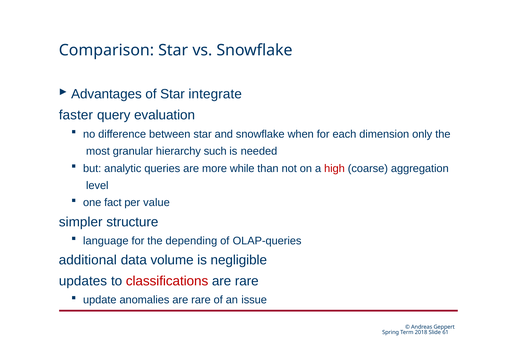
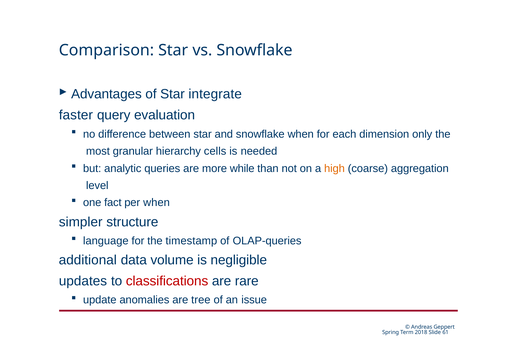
such: such -> cells (215, 151)
high colour: red -> orange (334, 168)
per value: value -> when (157, 203)
depending: depending -> timestamp (191, 241)
anomalies are rare: rare -> tree (201, 300)
